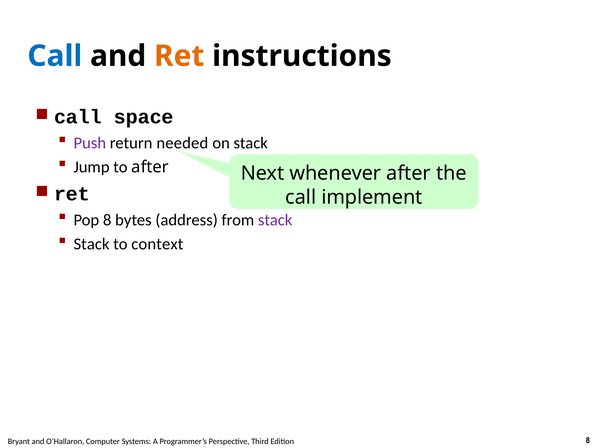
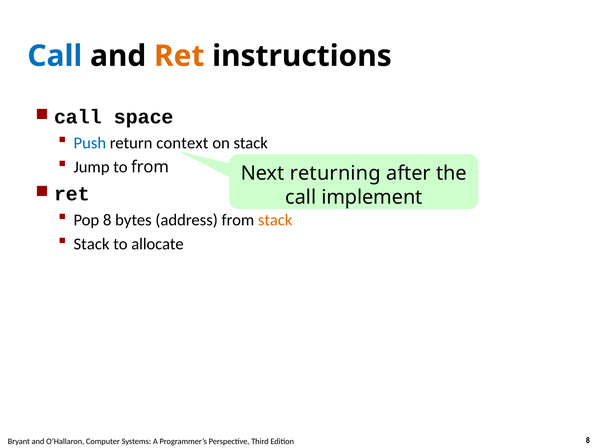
Push colour: purple -> blue (90, 143)
needed: needed -> context (182, 143)
to after: after -> from (150, 167)
whenever: whenever -> returning (335, 173)
stack colour: purple -> orange (275, 220)
context: context -> allocate (157, 244)
